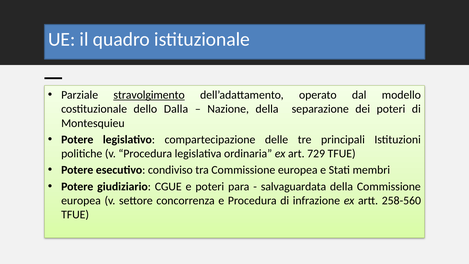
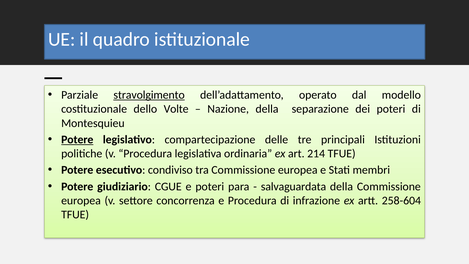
Dalla: Dalla -> Volte (176, 109)
Potere underline: none -> present (77, 139)
729: 729 -> 214 (316, 154)
258-560: 258-560 -> 258-604 (401, 200)
